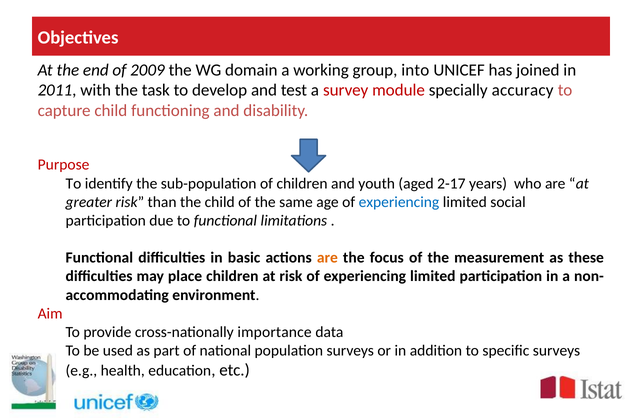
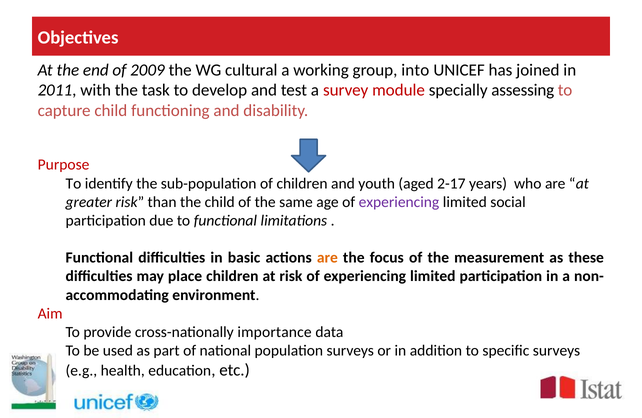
domain: domain -> cultural (251, 70)
accuracy: accuracy -> assessing (523, 91)
experiencing colour: blue -> purple (399, 202)
